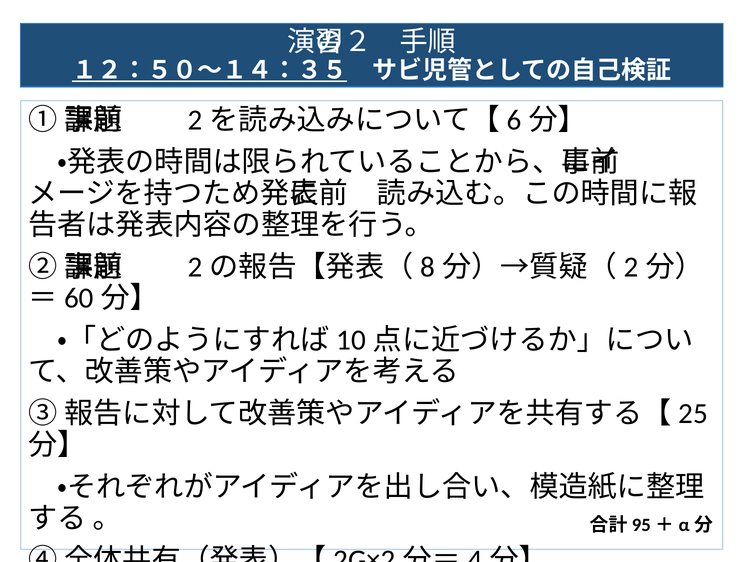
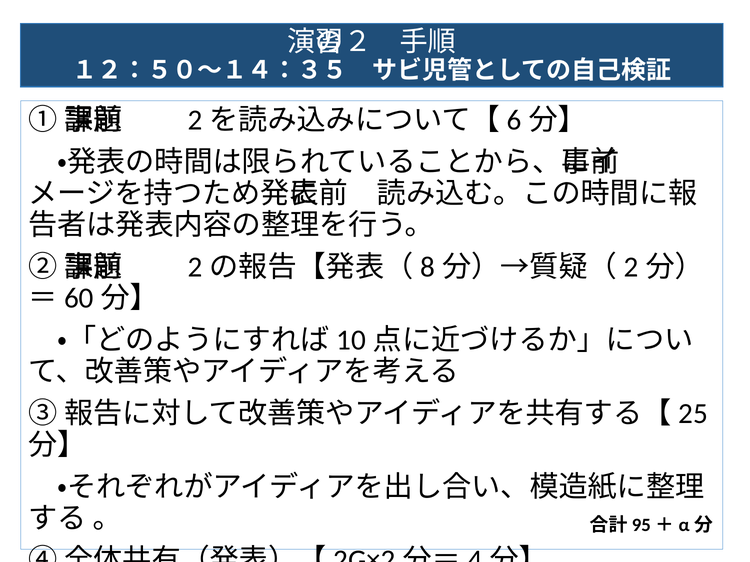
１２：５０～１４：３５ underline: present -> none (210, 71)
